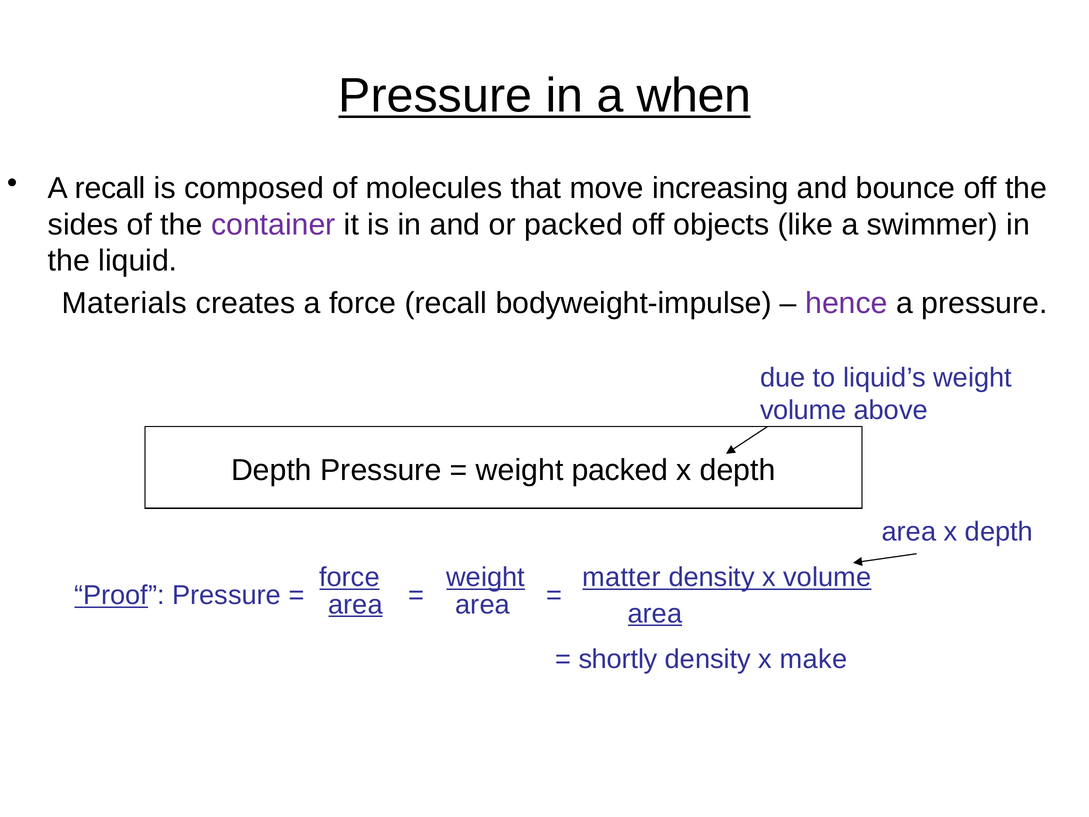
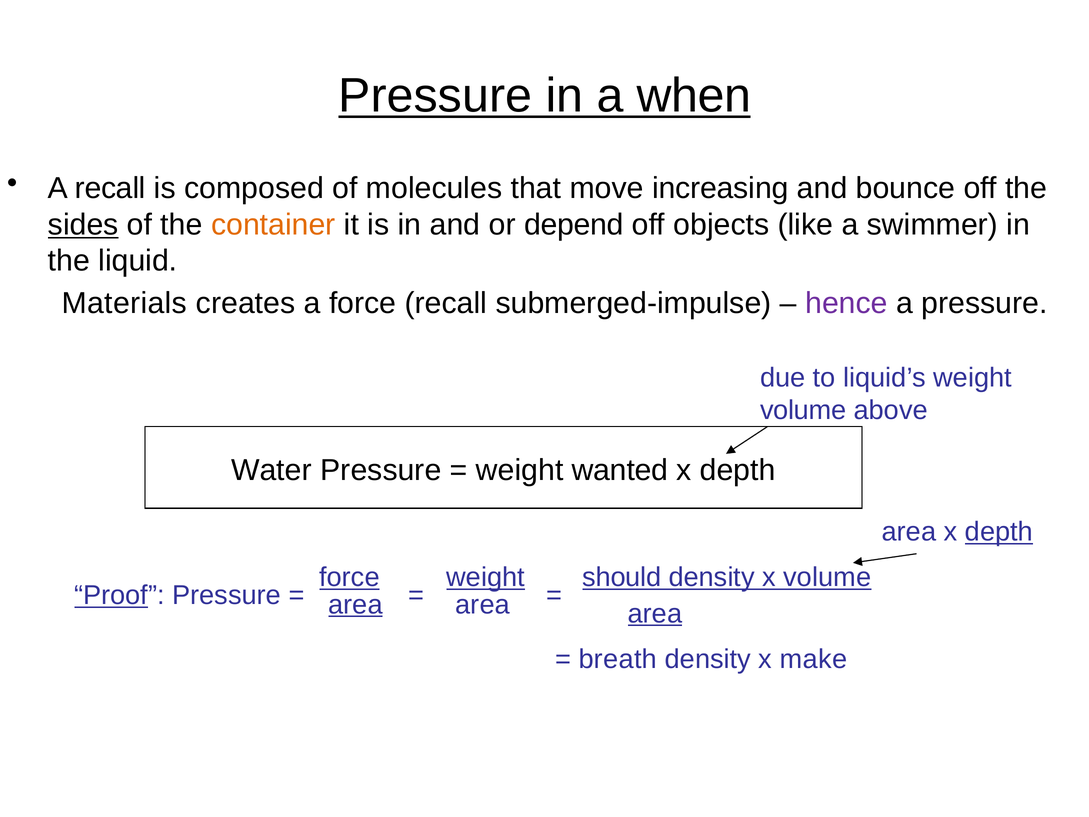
sides underline: none -> present (83, 225)
container colour: purple -> orange (273, 225)
or packed: packed -> depend (574, 225)
bodyweight-impulse: bodyweight-impulse -> submerged-impulse (634, 303)
Depth: Depth -> Water (271, 470)
weight packed: packed -> wanted (620, 470)
depth underline: none -> present (999, 532)
matter: matter -> should (622, 577)
shortly: shortly -> breath (618, 659)
